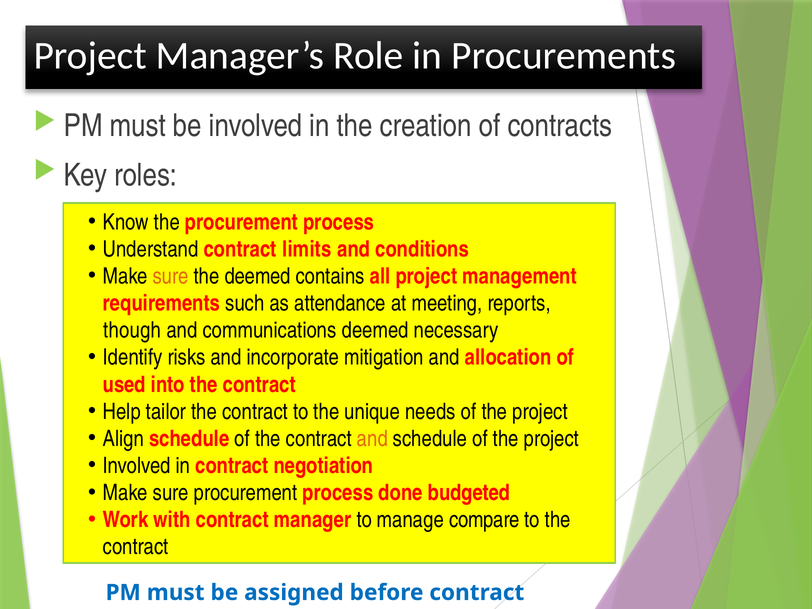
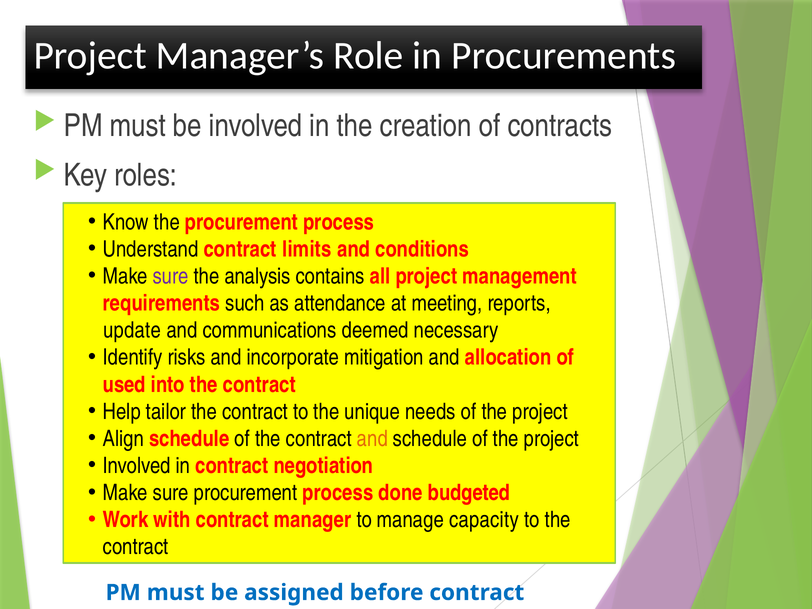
sure colour: orange -> purple (171, 276)
the deemed: deemed -> analysis (258, 276)
though: though -> update (132, 330)
compare: compare -> capacity (484, 520)
